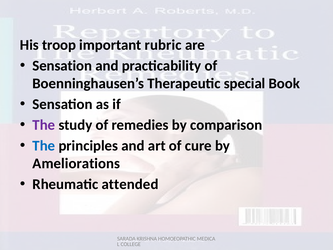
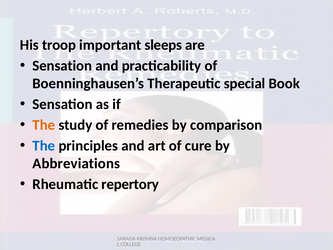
rubric: rubric -> sleeps (163, 45)
The colour: purple -> orange (44, 125)
Ameliorations: Ameliorations -> Abbreviations (76, 163)
attended: attended -> repertory (130, 184)
